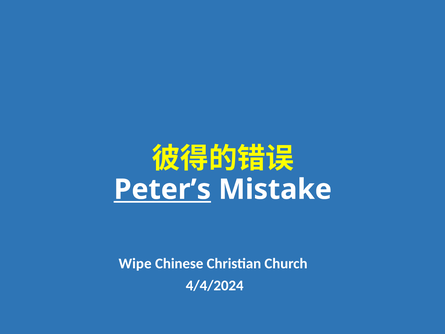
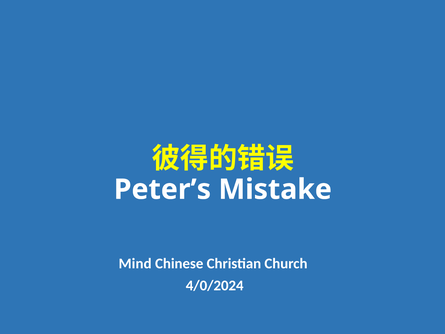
Peter’s underline: present -> none (162, 189)
Wipe: Wipe -> Mind (135, 263)
4/4/2024: 4/4/2024 -> 4/0/2024 (215, 286)
